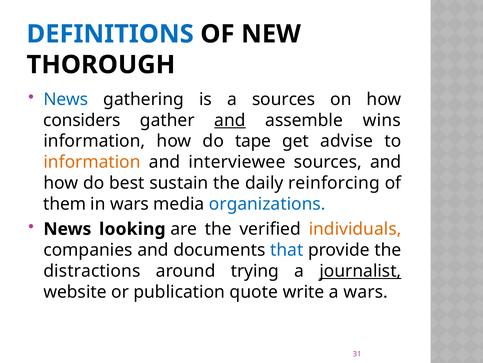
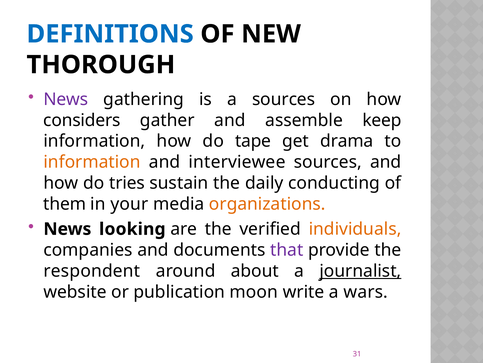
News colour: blue -> purple (66, 99)
and underline: present -> none (230, 120)
wins: wins -> keep (382, 120)
advise: advise -> drama (347, 141)
best: best -> tries (127, 183)
reinforcing: reinforcing -> conducting (334, 183)
in wars: wars -> your (129, 204)
organizations colour: blue -> orange (267, 204)
that colour: blue -> purple (287, 250)
distractions: distractions -> respondent (92, 270)
trying: trying -> about (255, 270)
quote: quote -> moon (254, 291)
